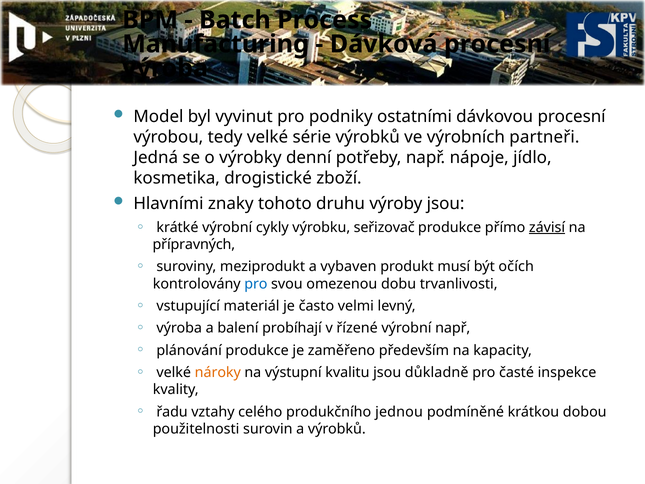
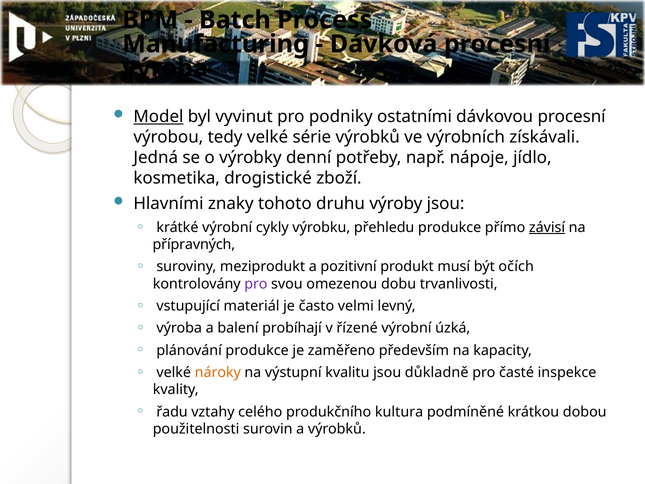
Model underline: none -> present (158, 117)
partneři: partneři -> získávali (545, 137)
seřizovač: seřizovač -> přehledu (384, 227)
vybaven: vybaven -> pozitivní (349, 267)
pro colour: blue -> purple (256, 284)
výrobní např: např -> úzká (453, 328)
jednou: jednou -> kultura (399, 412)
